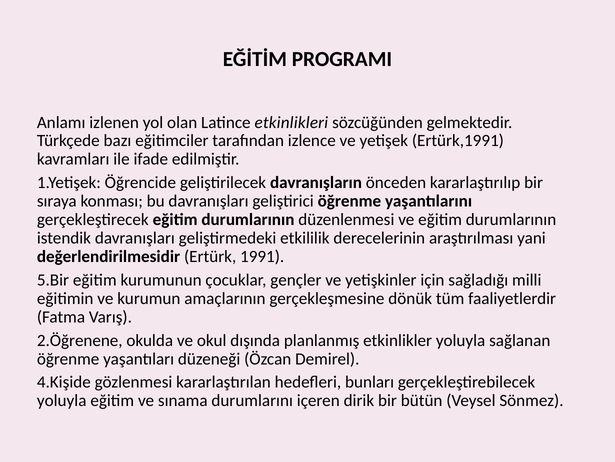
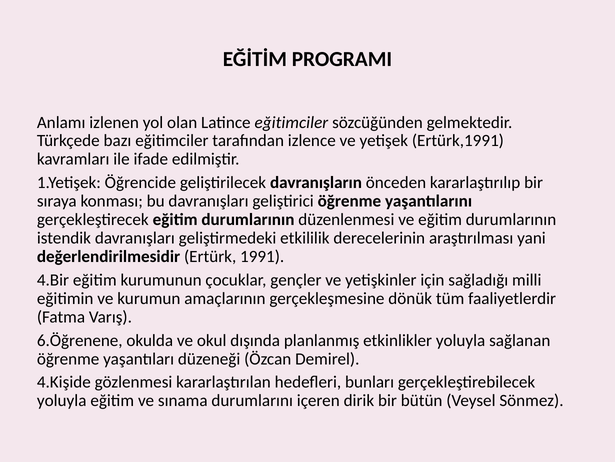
Latince etkinlikleri: etkinlikleri -> eğitimciler (291, 122)
5.Bir: 5.Bir -> 4.Bir (53, 280)
2.Öğrenene: 2.Öğrenene -> 6.Öğrenene (80, 340)
